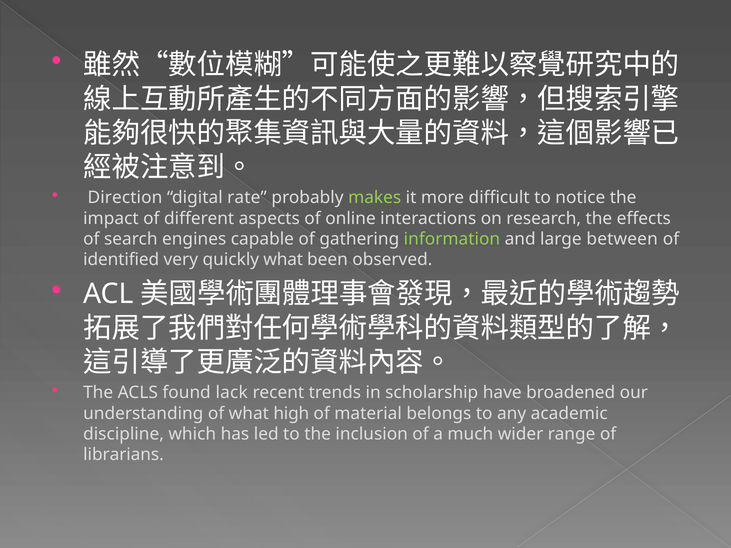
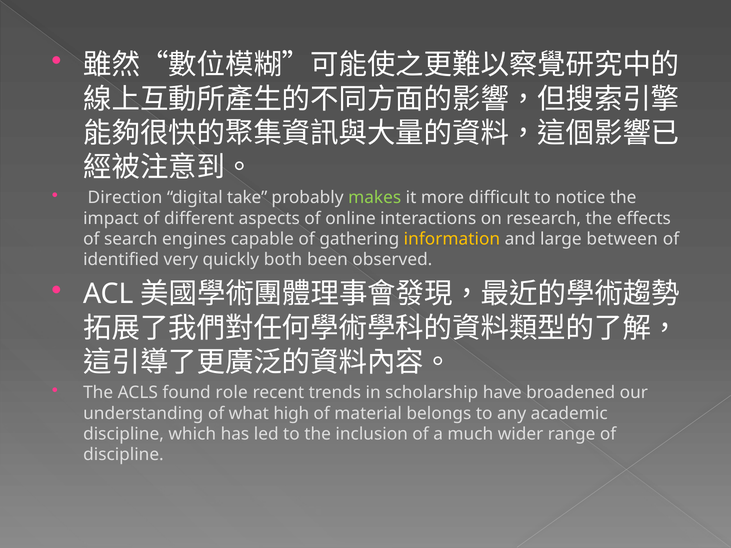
rate: rate -> take (247, 198)
information colour: light green -> yellow (452, 239)
quickly what: what -> both (283, 260)
lack: lack -> role (232, 393)
librarians: librarians -> discipline (123, 455)
